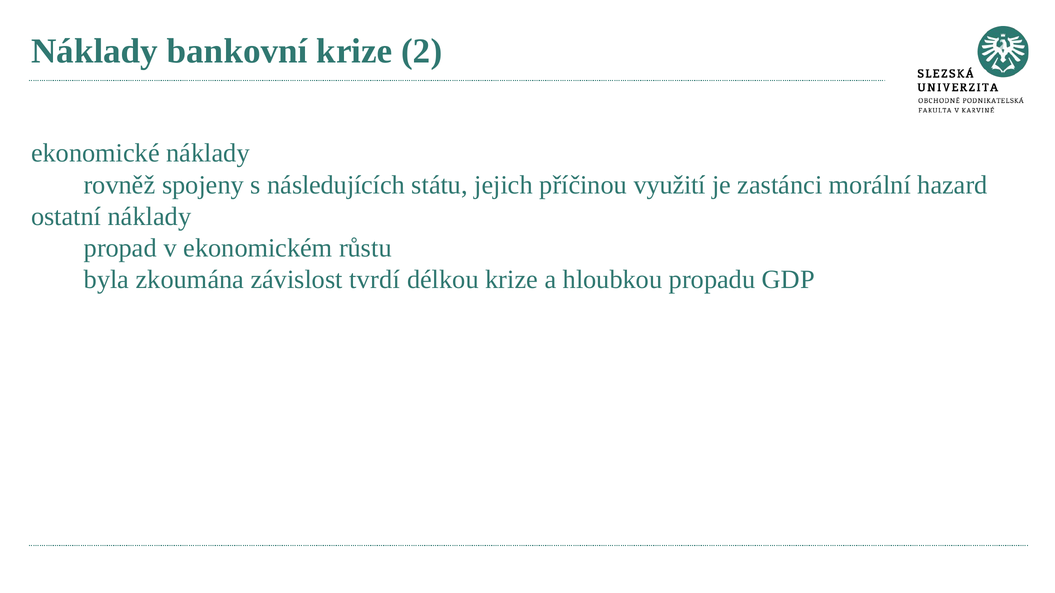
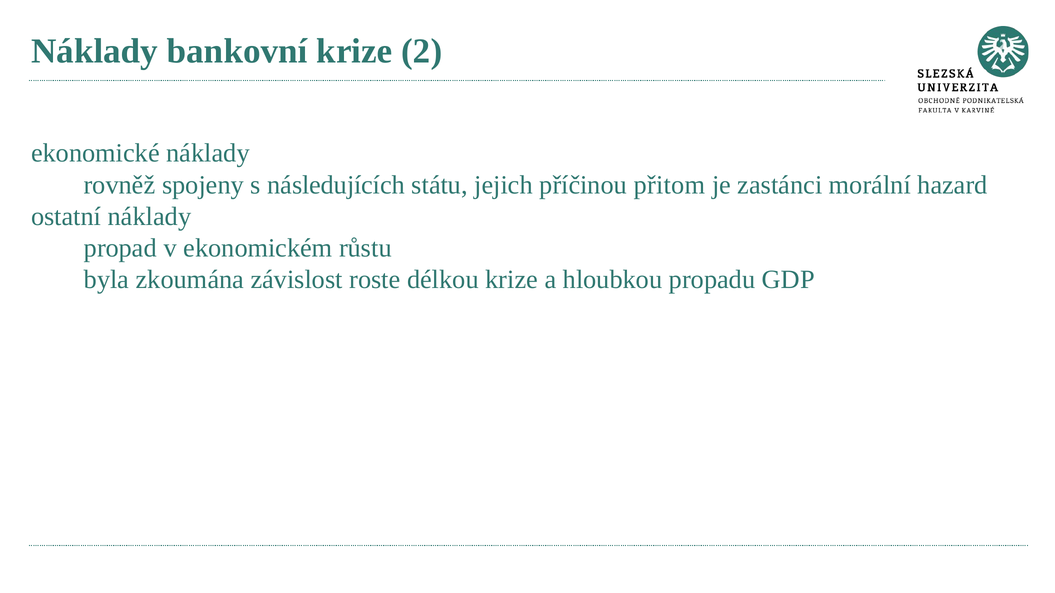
využití: využití -> přitom (669, 185)
tvrdí: tvrdí -> roste (375, 280)
